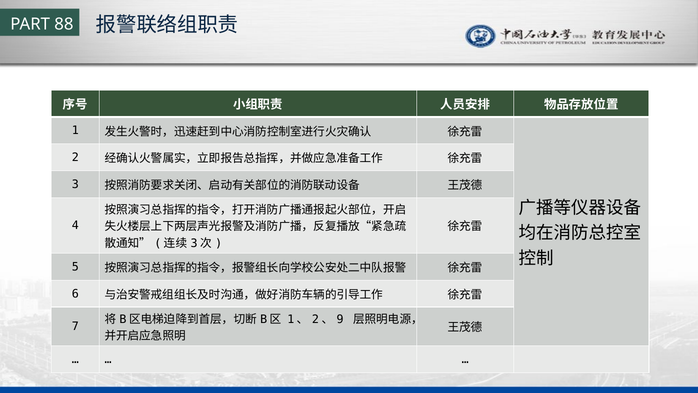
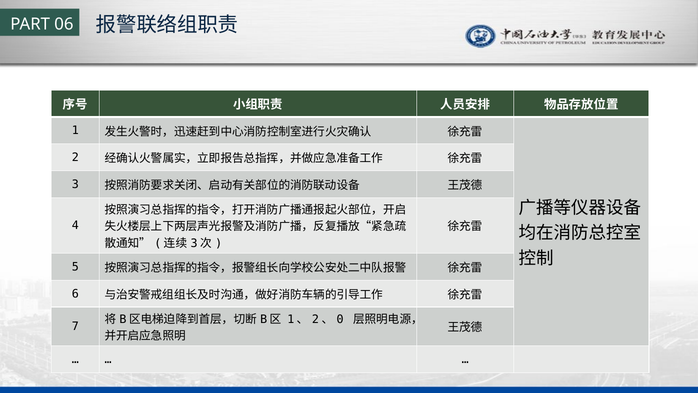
88: 88 -> 06 (64, 24)
9: 9 -> 0 (340, 319)
